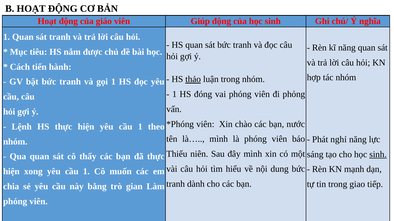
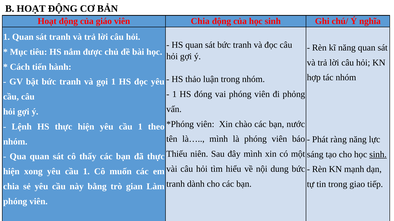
viên Giúp: Giúp -> Chia (200, 21)
thảo underline: present -> none (193, 79)
nghỉ: nghỉ -> ràng (339, 140)
